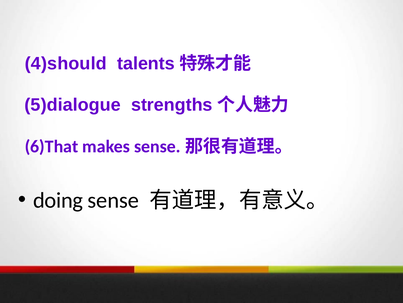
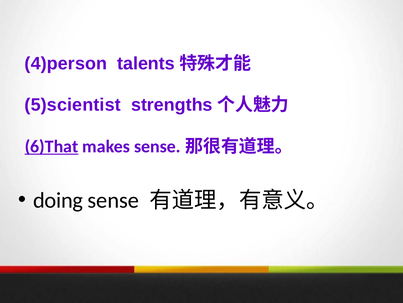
4)should: 4)should -> 4)person (66, 64)
5)dialogue: 5)dialogue -> 5)scientist (73, 105)
6)That underline: none -> present (51, 146)
